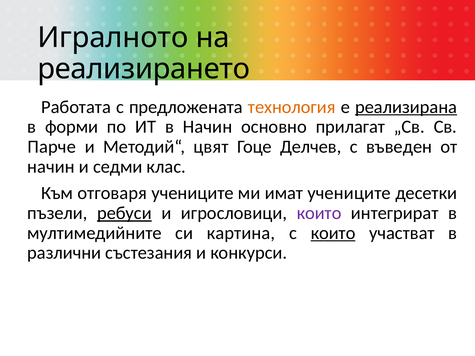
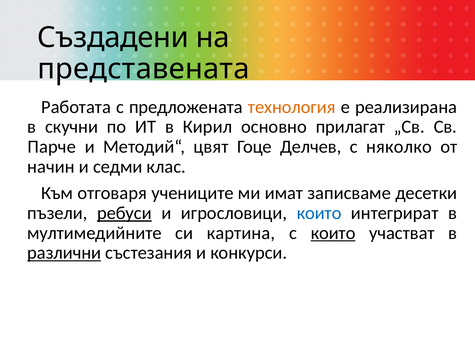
Игралното: Игралното -> Създадени (113, 38)
реализирането: реализирането -> представената (143, 69)
реализирана underline: present -> none (406, 107)
форми: форми -> скучни (72, 127)
в Начин: Начин -> Кирил (208, 127)
въведен: въведен -> няколко (399, 147)
имат учениците: учениците -> записваме (349, 193)
които colour: purple -> blue (319, 213)
различни underline: none -> present (64, 253)
